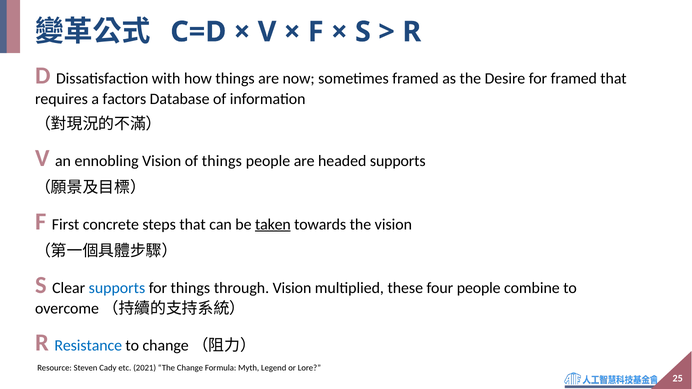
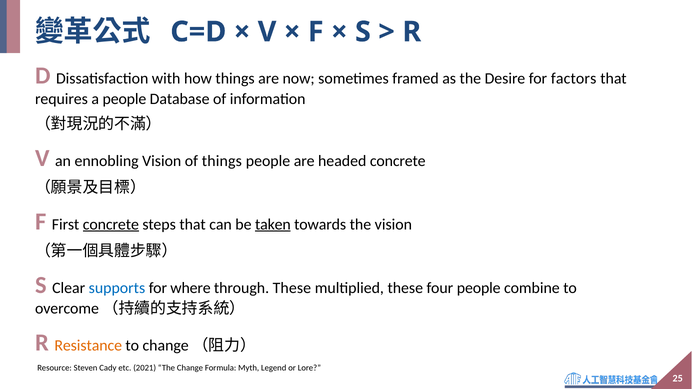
for framed: framed -> factors (574, 78)
a factors: factors -> people (124, 99)
headed supports: supports -> concrete (398, 161)
concrete underline: none -> present (111, 224)
for things: things -> where (191, 288)
through Vision: Vision -> These (292, 288)
Resistance colour: blue -> orange (88, 346)
